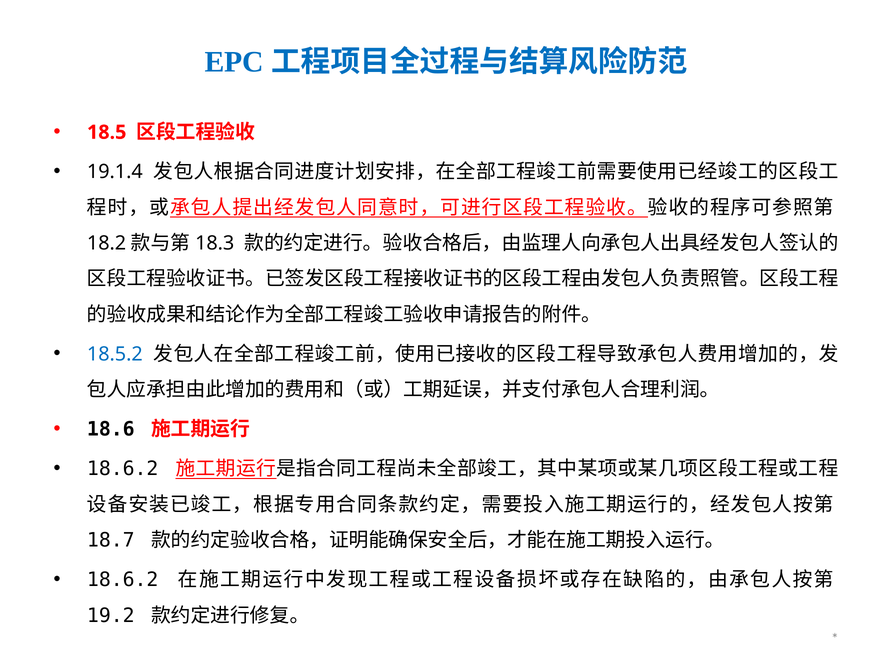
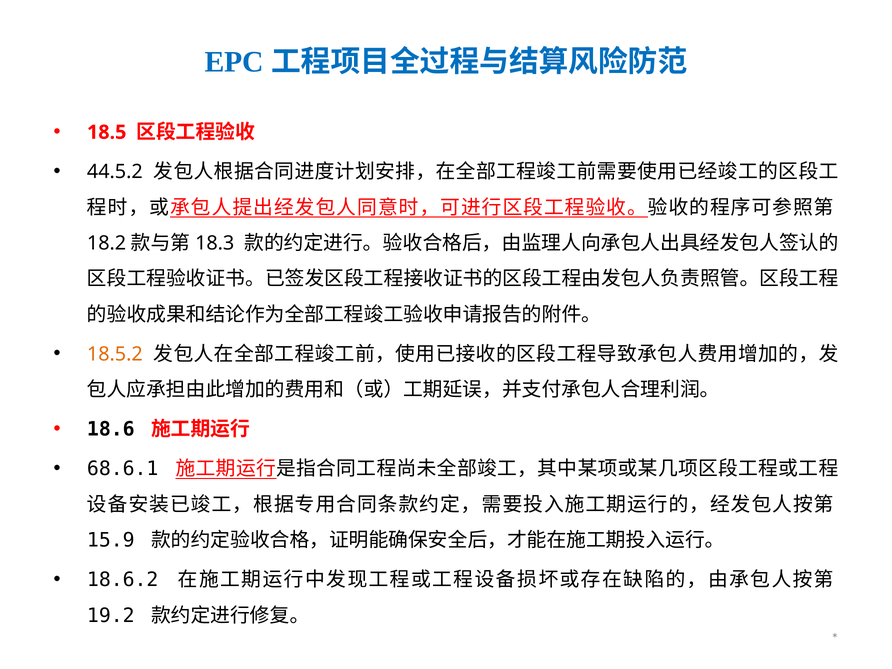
19.1.4: 19.1.4 -> 44.5.2 (115, 172)
18.5.2 colour: blue -> orange (115, 354)
18.6.2: 18.6.2 -> 68.6.1 (123, 469)
18.7: 18.7 -> 15.9 (111, 540)
